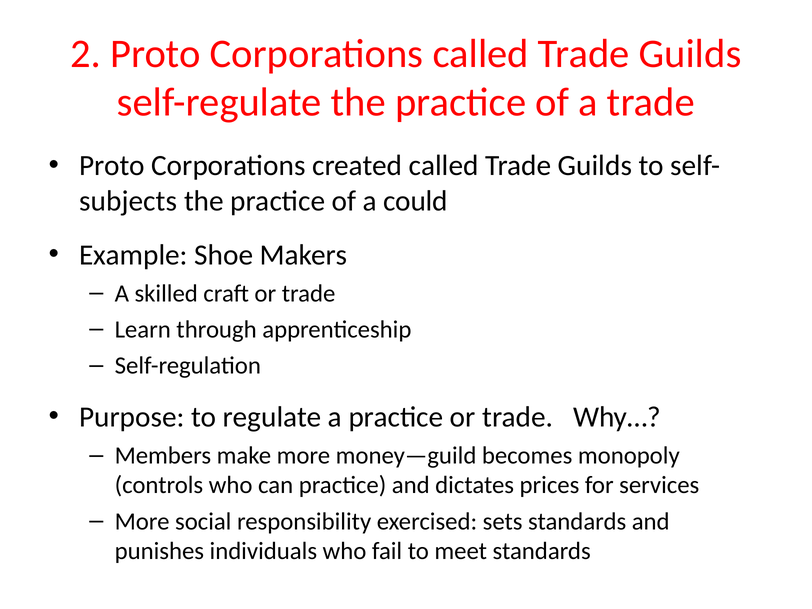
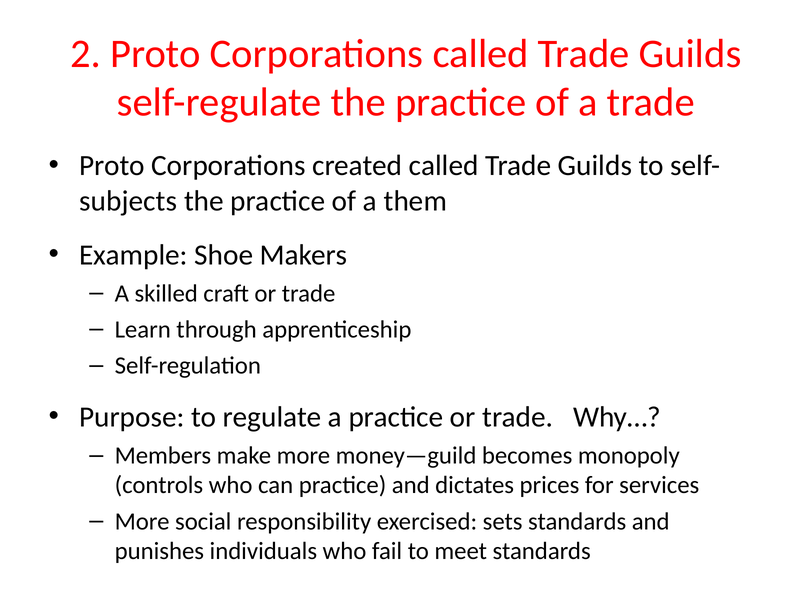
could: could -> them (415, 201)
